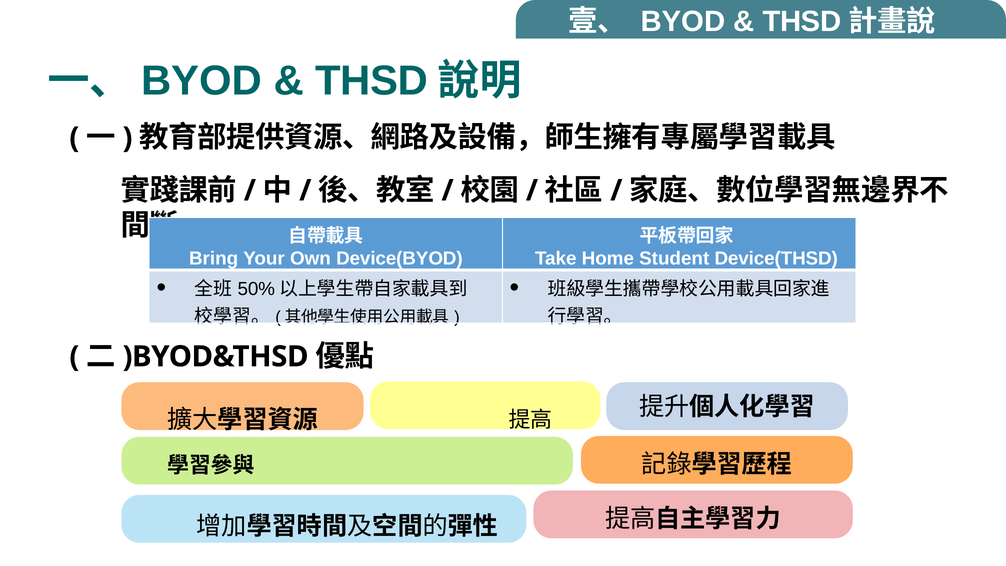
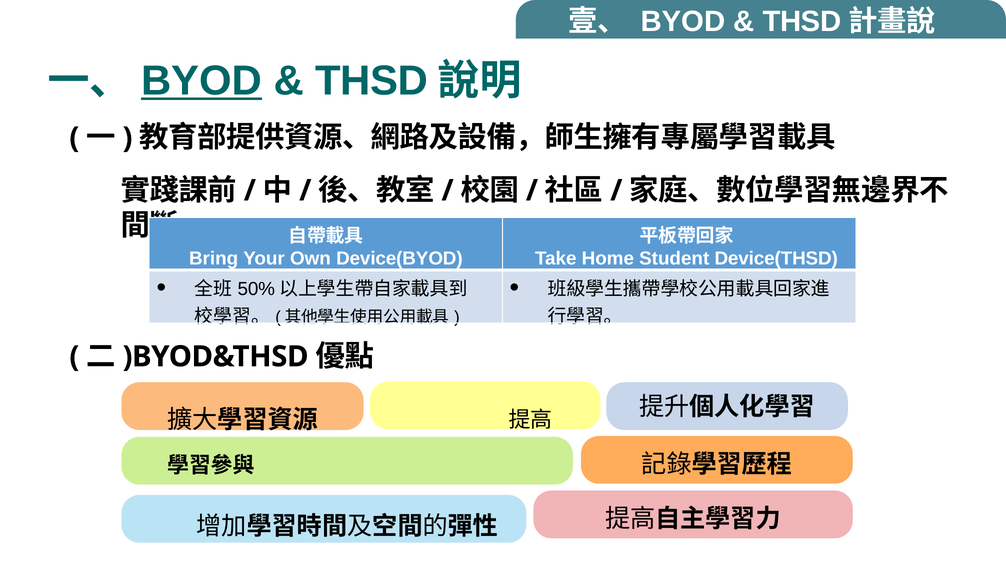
BYOD underline: none -> present (201, 81)
